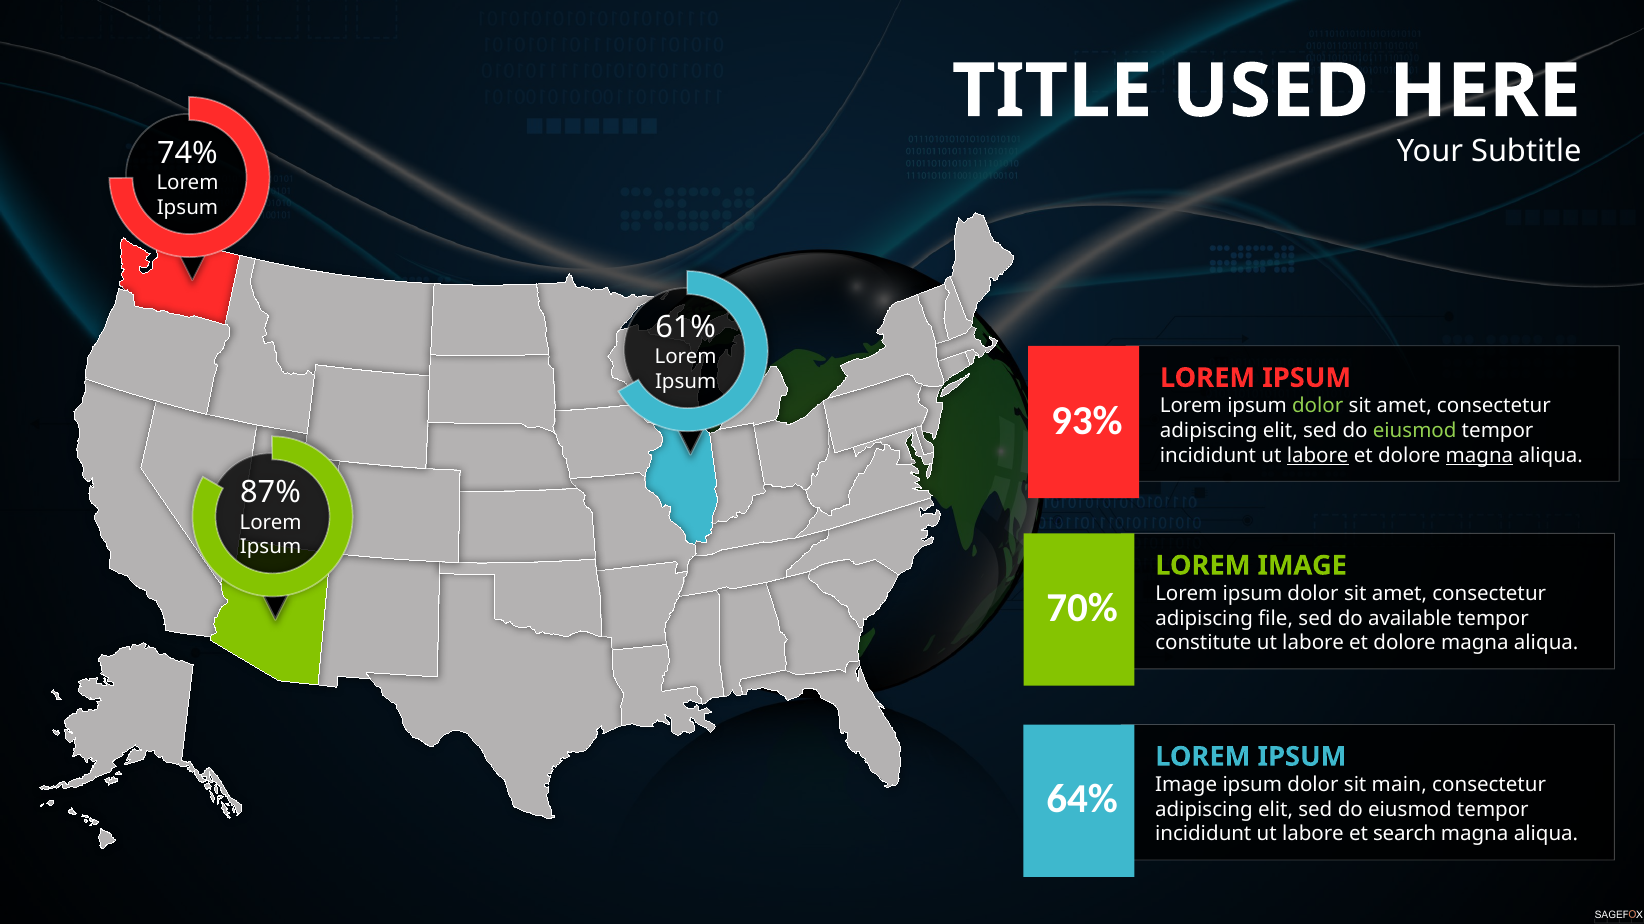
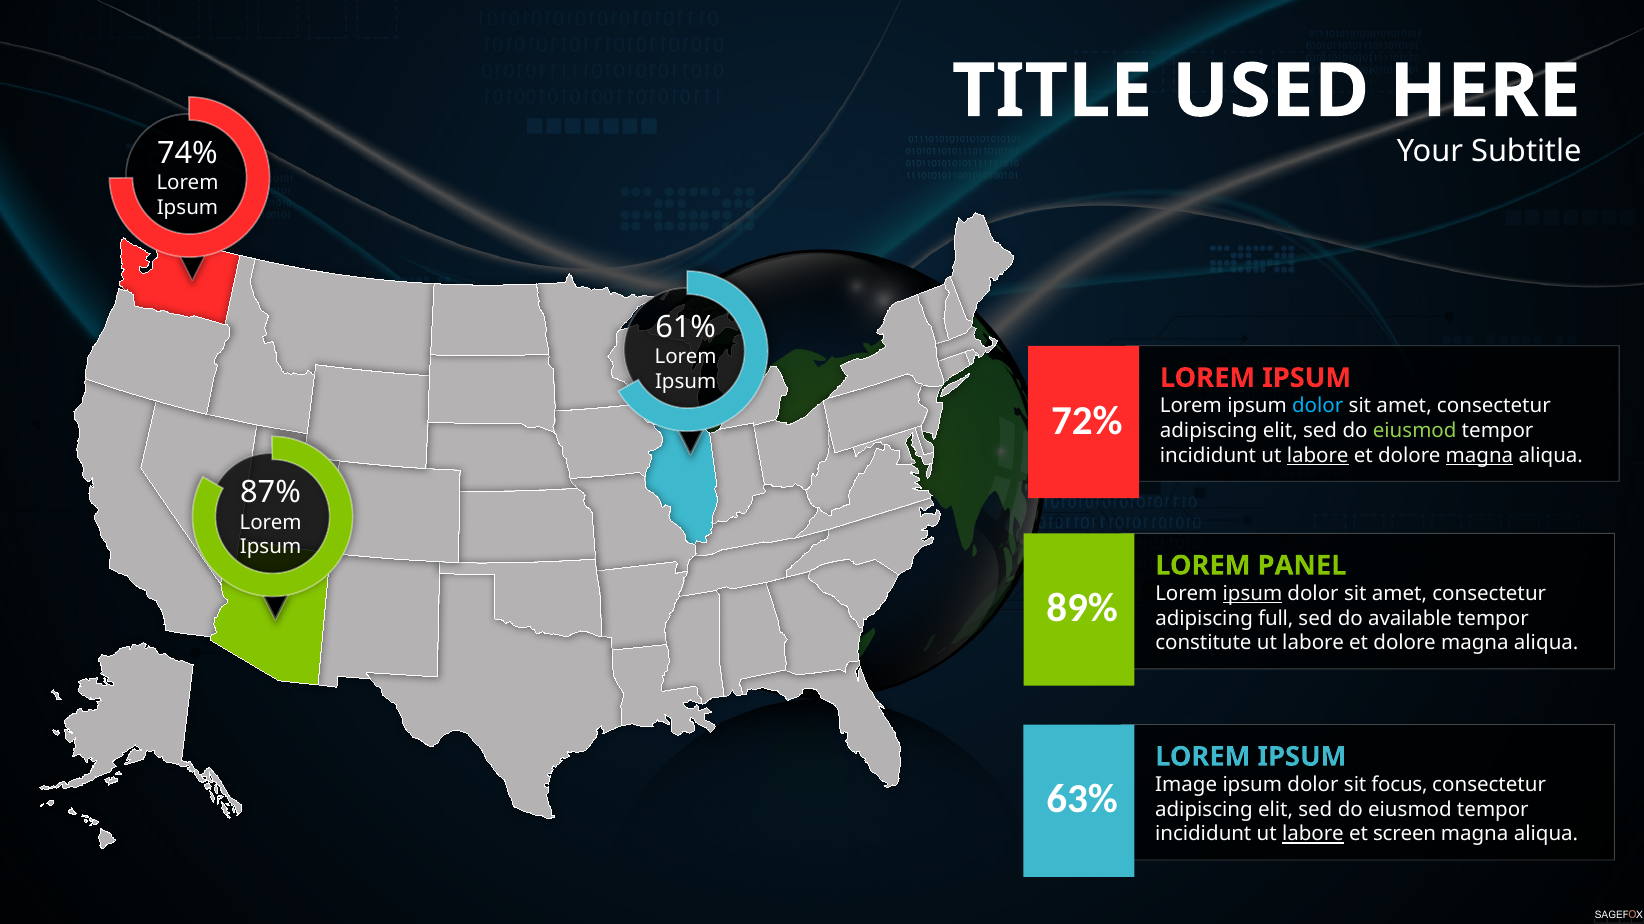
dolor colour: light green -> light blue (1318, 406)
93%: 93% -> 72% (1087, 421)
LOREM IMAGE: IMAGE -> PANEL (1302, 566)
ipsum underline: none -> present (1252, 594)
70%: 70% -> 89% (1082, 609)
file: file -> full (1276, 619)
main: main -> focus (1399, 786)
64%: 64% -> 63% (1082, 800)
labore underline: none -> present (1313, 835)
search: search -> screen (1405, 835)
